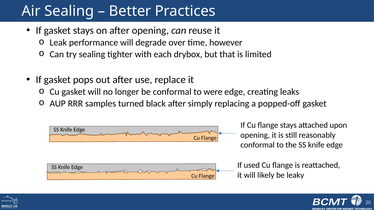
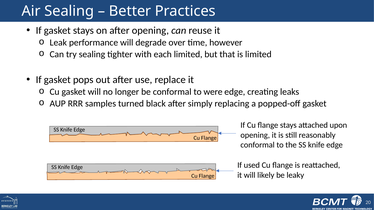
each drybox: drybox -> limited (188, 54)
